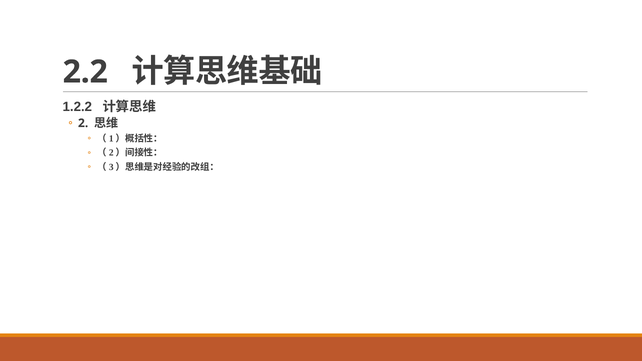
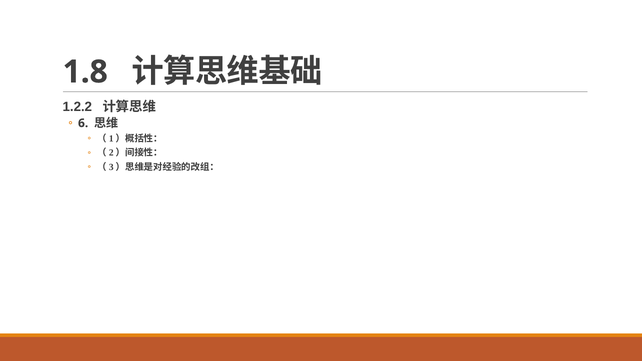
2.2: 2.2 -> 1.8 (85, 72)
2: 2 -> 6 (83, 123)
